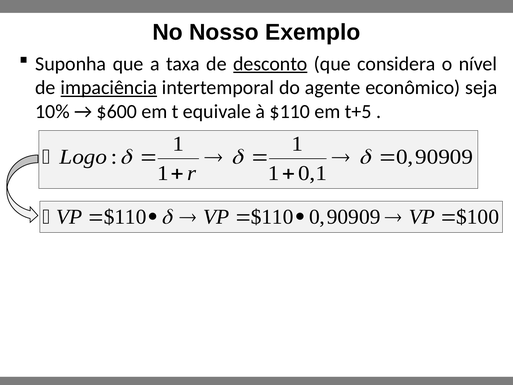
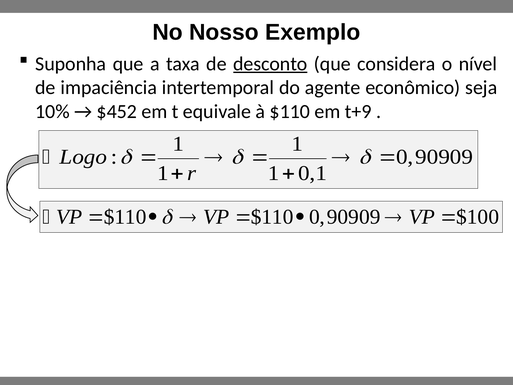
impaciência underline: present -> none (109, 88)
$600: $600 -> $452 (117, 112)
t+5: t+5 -> t+9 (358, 112)
